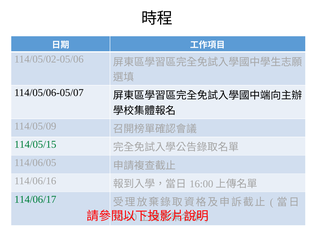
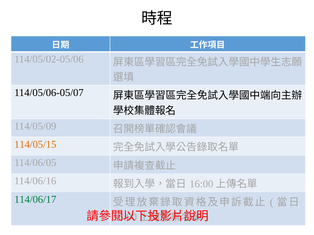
114/05/15 colour: green -> orange (35, 145)
